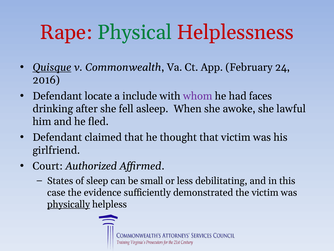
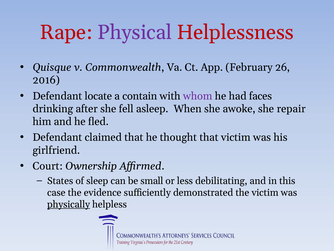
Physical colour: green -> purple (135, 32)
Quisque underline: present -> none (52, 67)
24: 24 -> 26 (282, 67)
include: include -> contain (140, 96)
lawful: lawful -> repair (291, 109)
Authorized: Authorized -> Ownership (91, 166)
